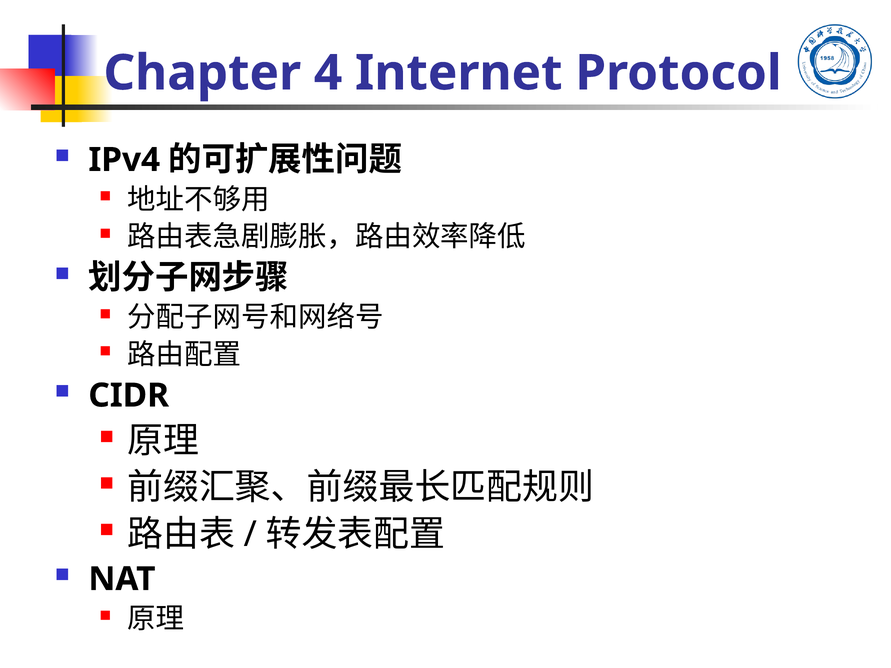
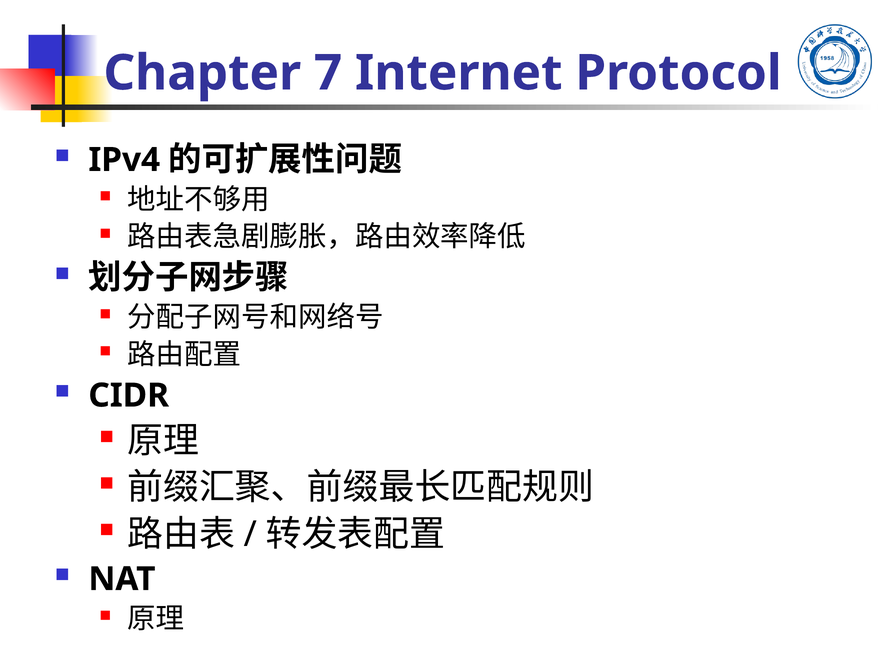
4: 4 -> 7 (328, 73)
